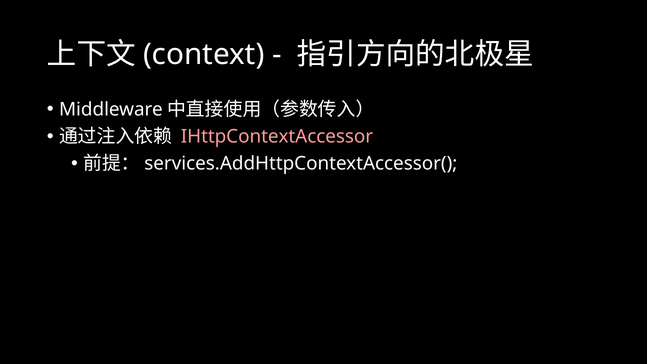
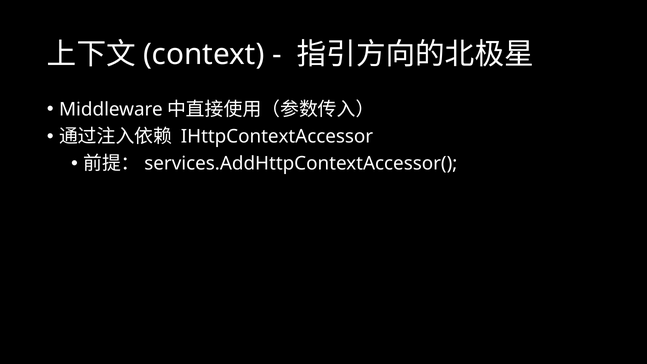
IHttpContextAccessor colour: pink -> white (277, 137)
